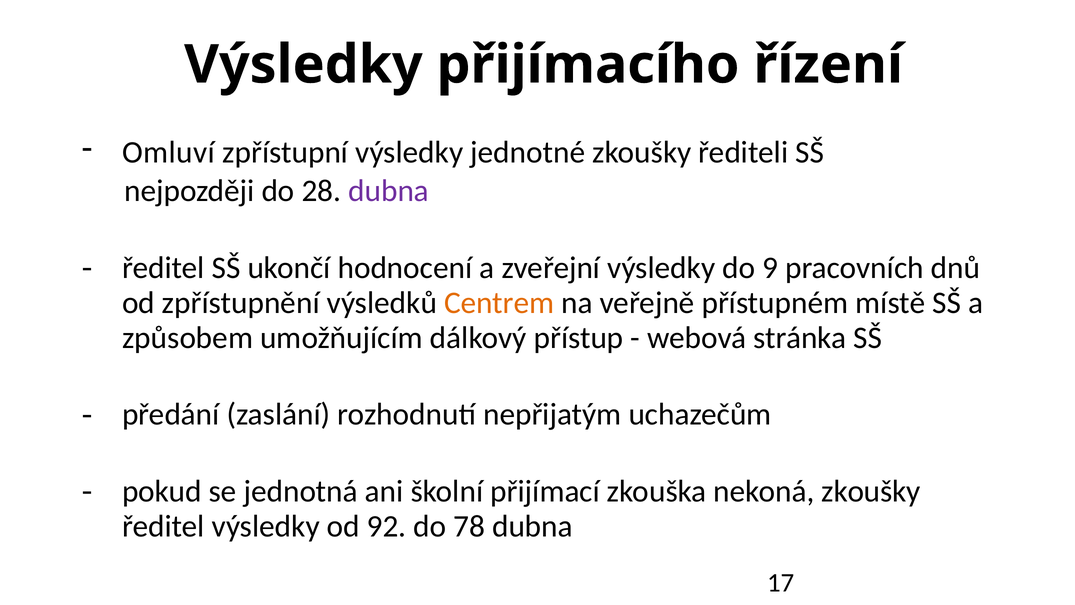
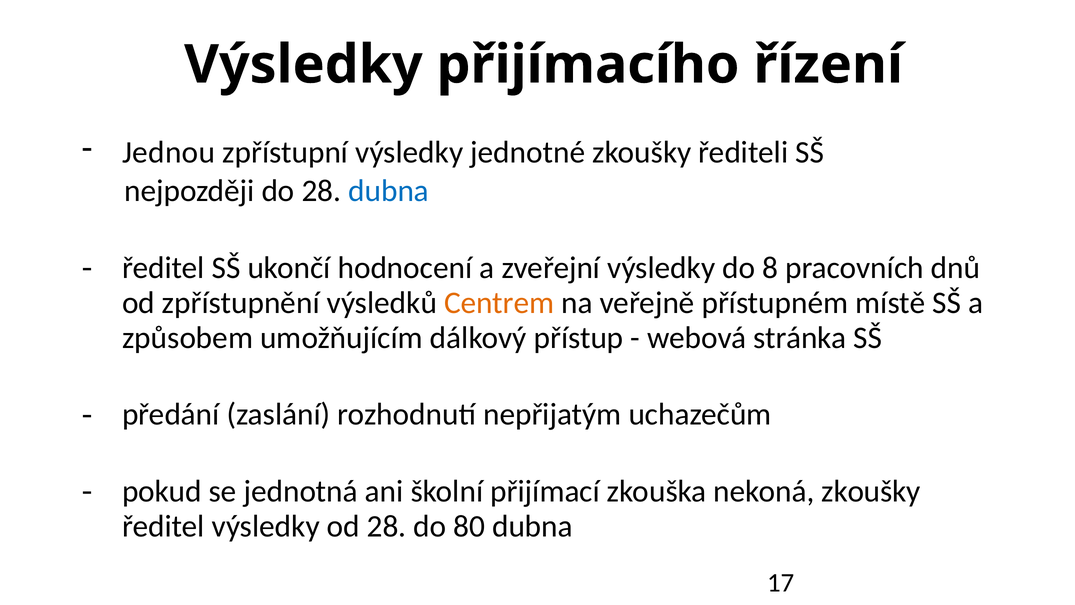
Omluví: Omluví -> Jednou (169, 152)
dubna colour: purple -> blue (389, 191)
9: 9 -> 8 (770, 268)
od 92: 92 -> 28 (387, 526)
78: 78 -> 80 (469, 526)
